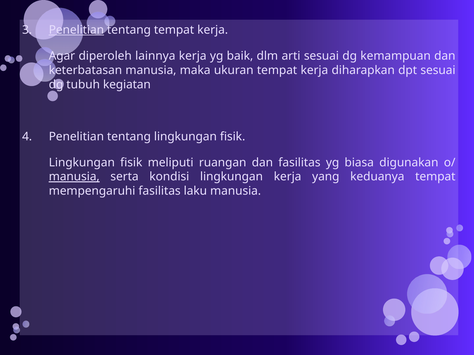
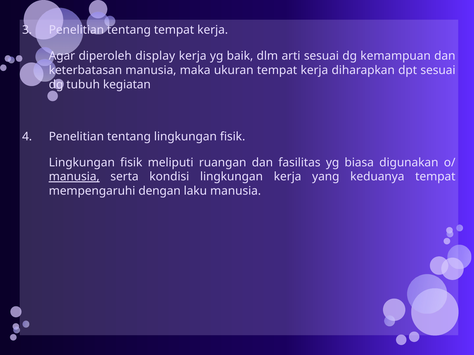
Penelitian underline: present -> none (76, 30)
lainnya: lainnya -> display (155, 56)
mempengaruhi fasilitas: fasilitas -> dengan (160, 191)
